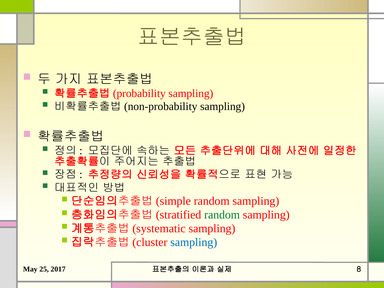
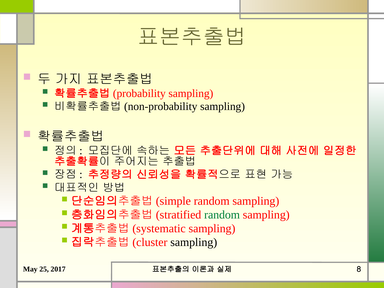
sampling colour: blue -> black (194, 242)
